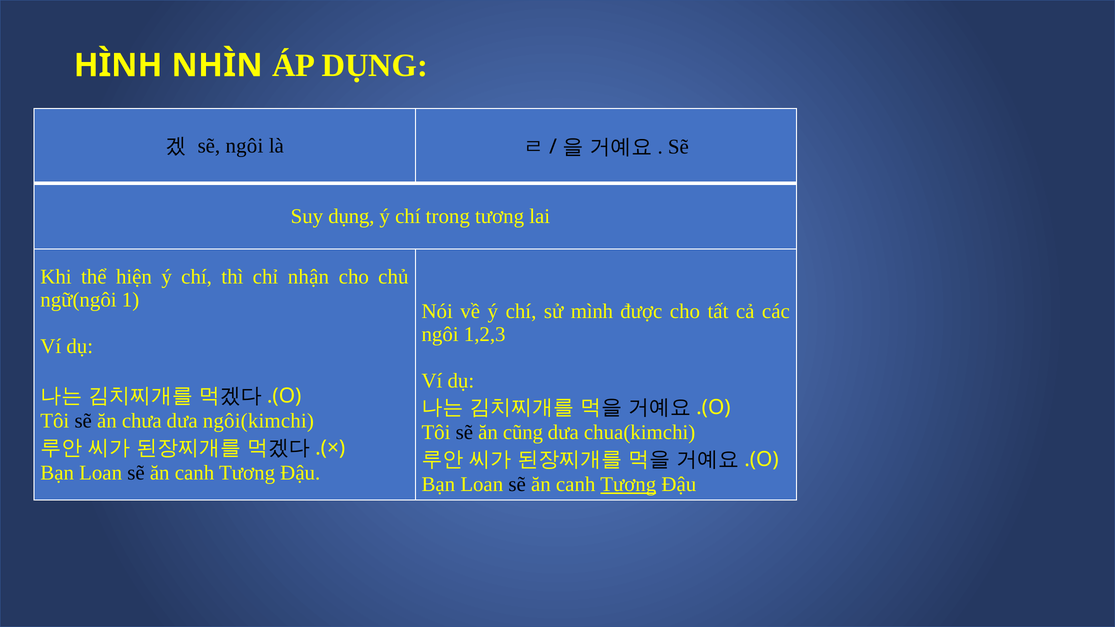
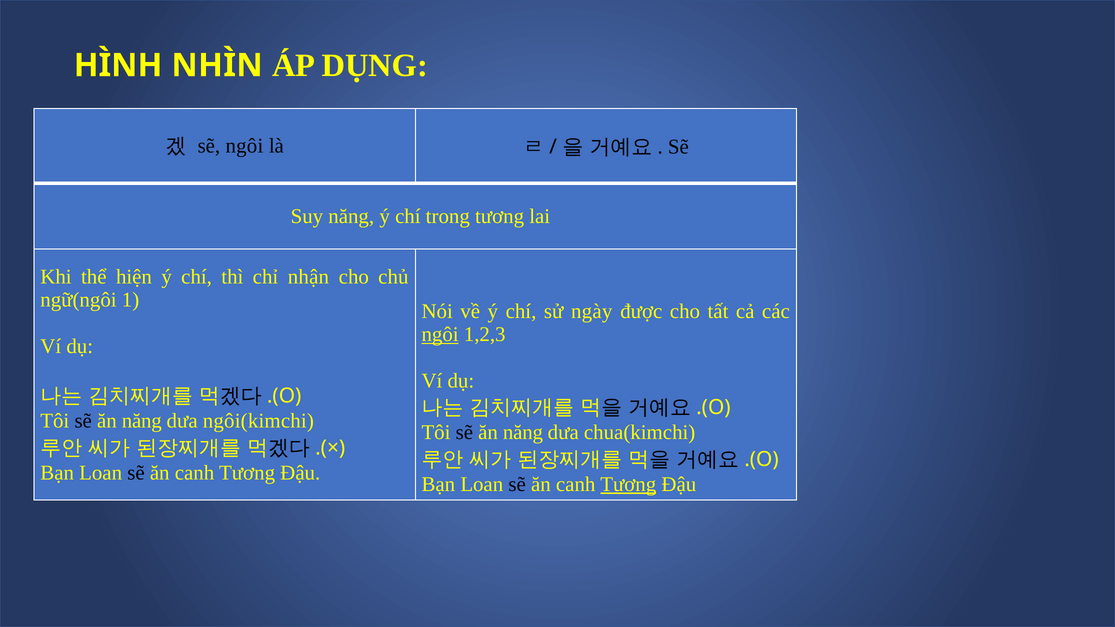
Suy dụng: dụng -> năng (351, 216)
mình: mình -> ngày (592, 311)
ngôi underline: none -> present (440, 335)
chưa: chưa -> năng (142, 421)
cũng: cũng -> năng (523, 433)
